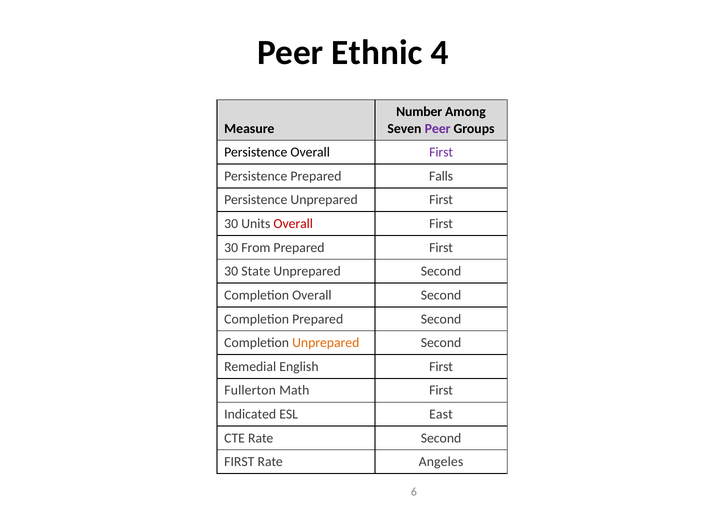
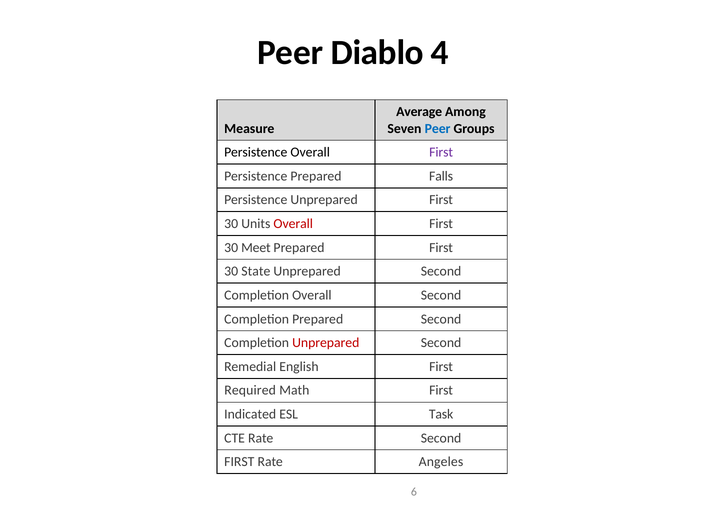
Ethnic: Ethnic -> Diablo (377, 53)
Number: Number -> Average (419, 112)
Peer colour: purple -> blue (438, 128)
From: From -> Meet (256, 247)
Unprepared colour: orange -> red (326, 342)
Fullerton: Fullerton -> Required (250, 390)
East: East -> Task (441, 414)
